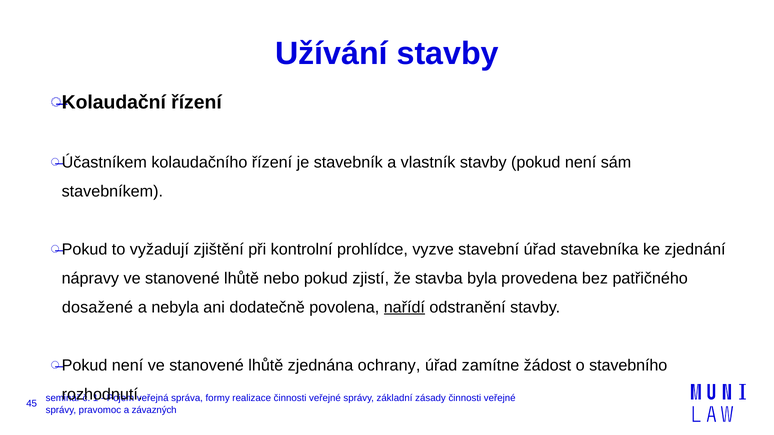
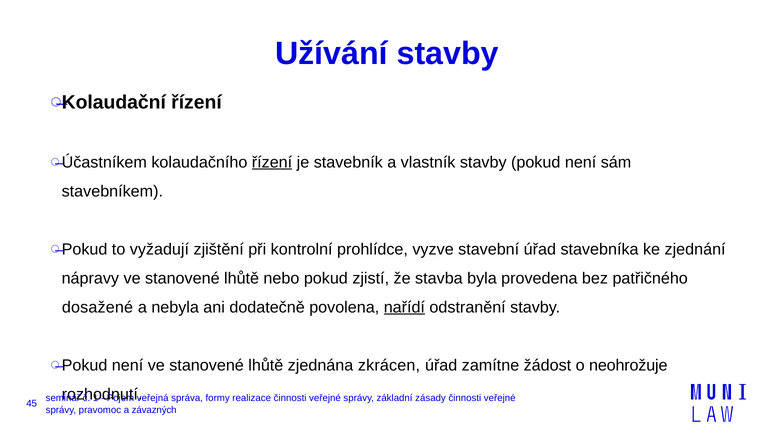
řízení underline: none -> present (272, 162)
ochrany: ochrany -> zkrácen (389, 366)
stavebního: stavebního -> neohrožuje (628, 366)
